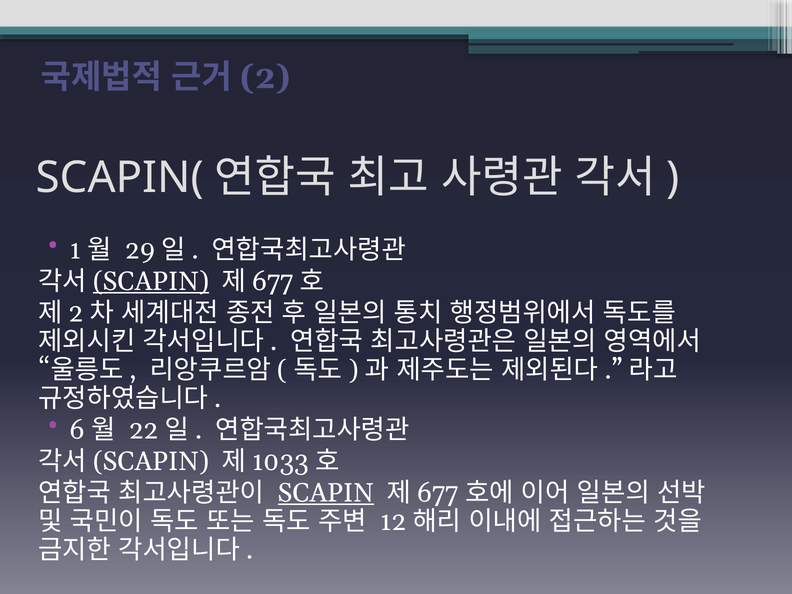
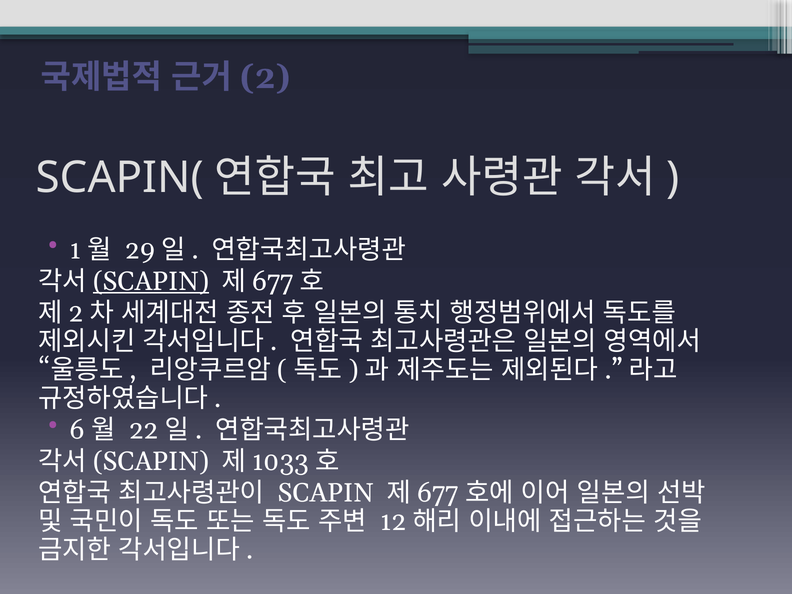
SCAPIN underline: present -> none (326, 493)
